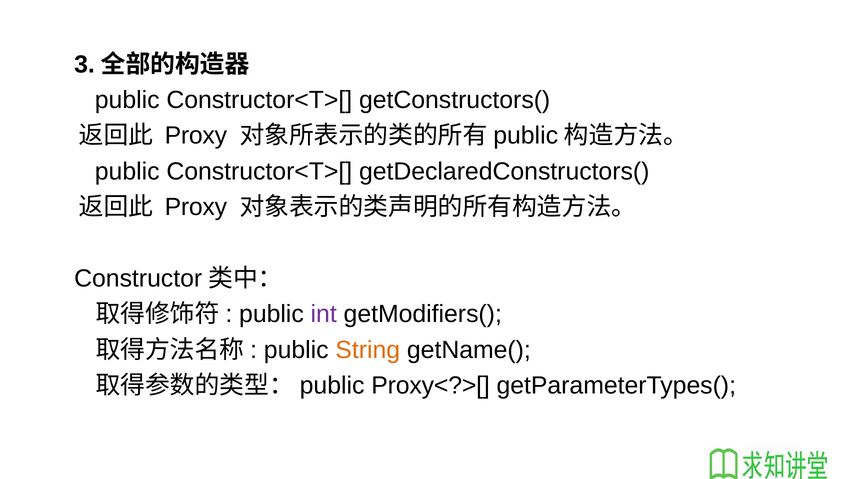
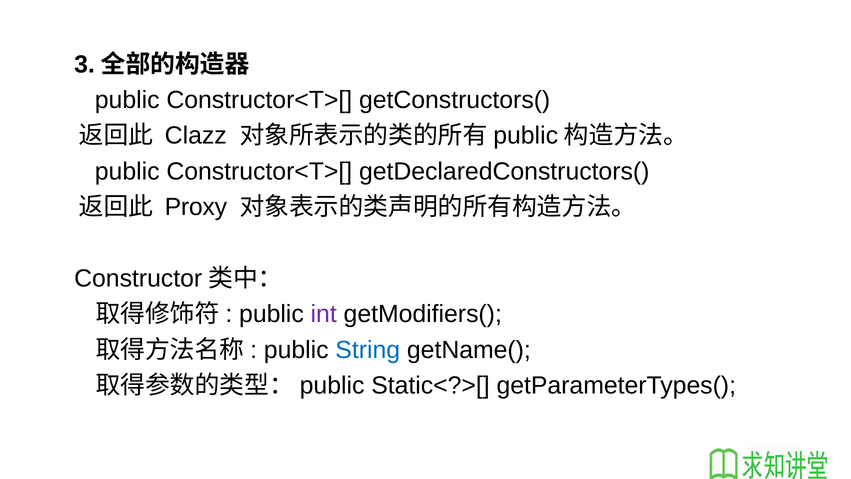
Proxy: Proxy -> Clazz (196, 136)
String colour: orange -> blue (368, 350)
Proxy<?>[: Proxy<?>[ -> Static<?>[ (430, 385)
